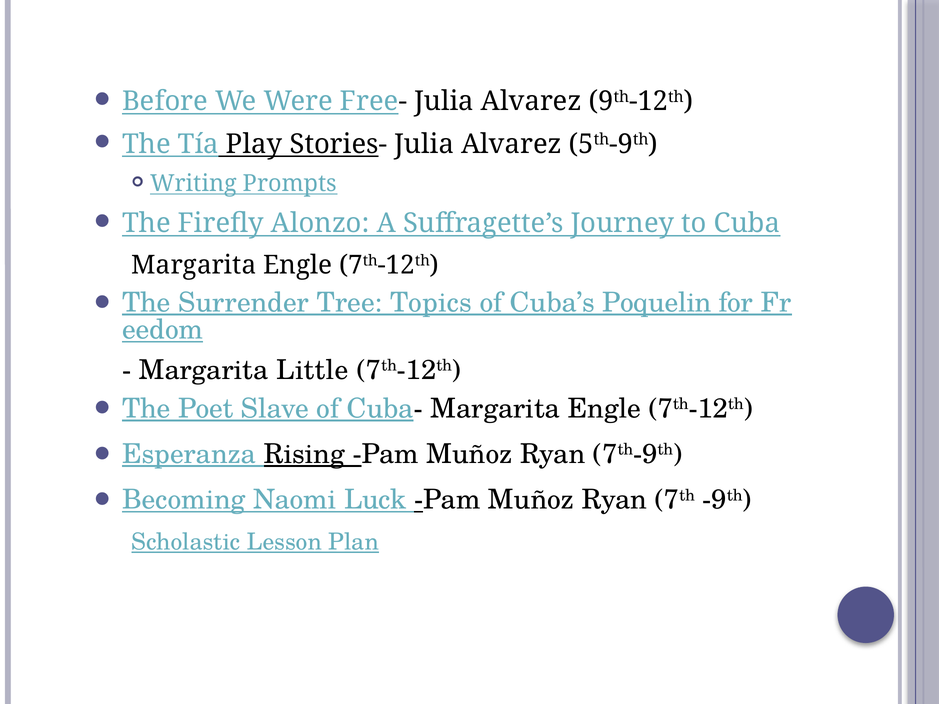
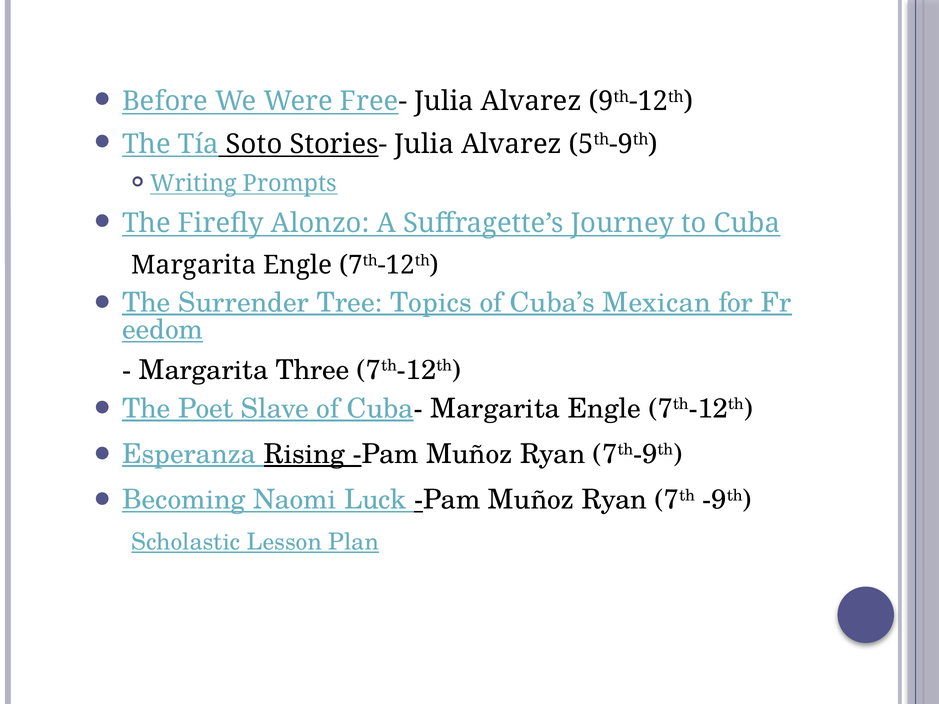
Play: Play -> Soto (254, 144)
Poquelin: Poquelin -> Mexican (657, 303)
Little: Little -> Three (313, 370)
